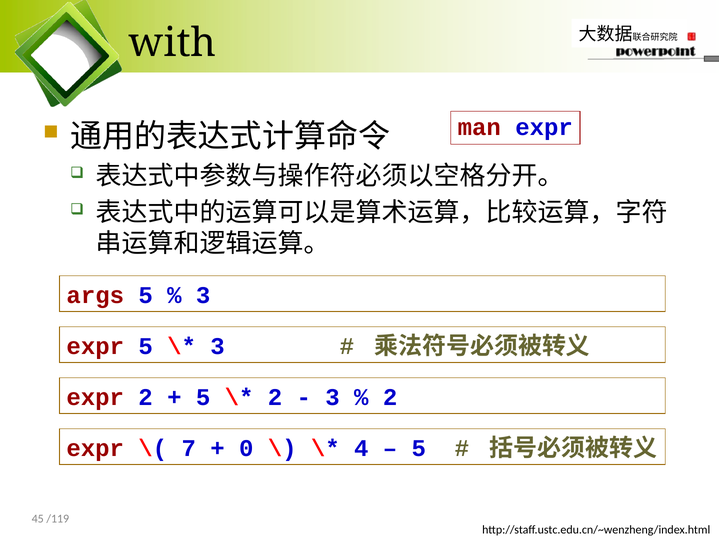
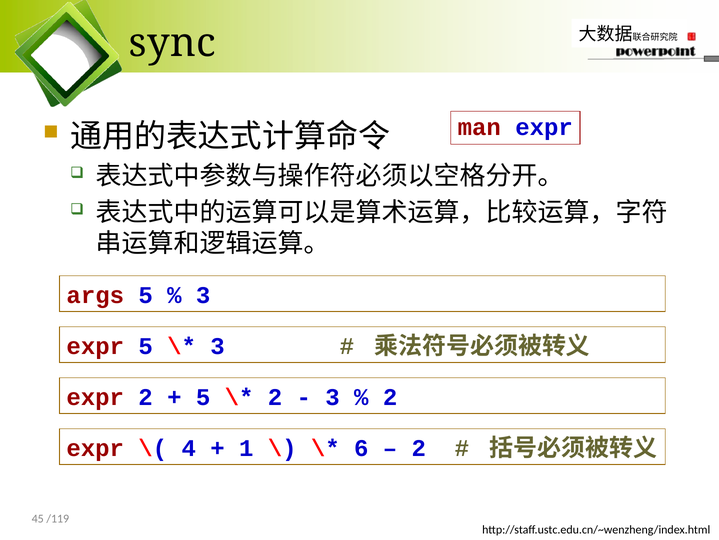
with: with -> sync (173, 43)
7: 7 -> 4 (189, 448)
0: 0 -> 1 (246, 448)
4: 4 -> 6 (361, 448)
5: 5 -> 2 (419, 448)
